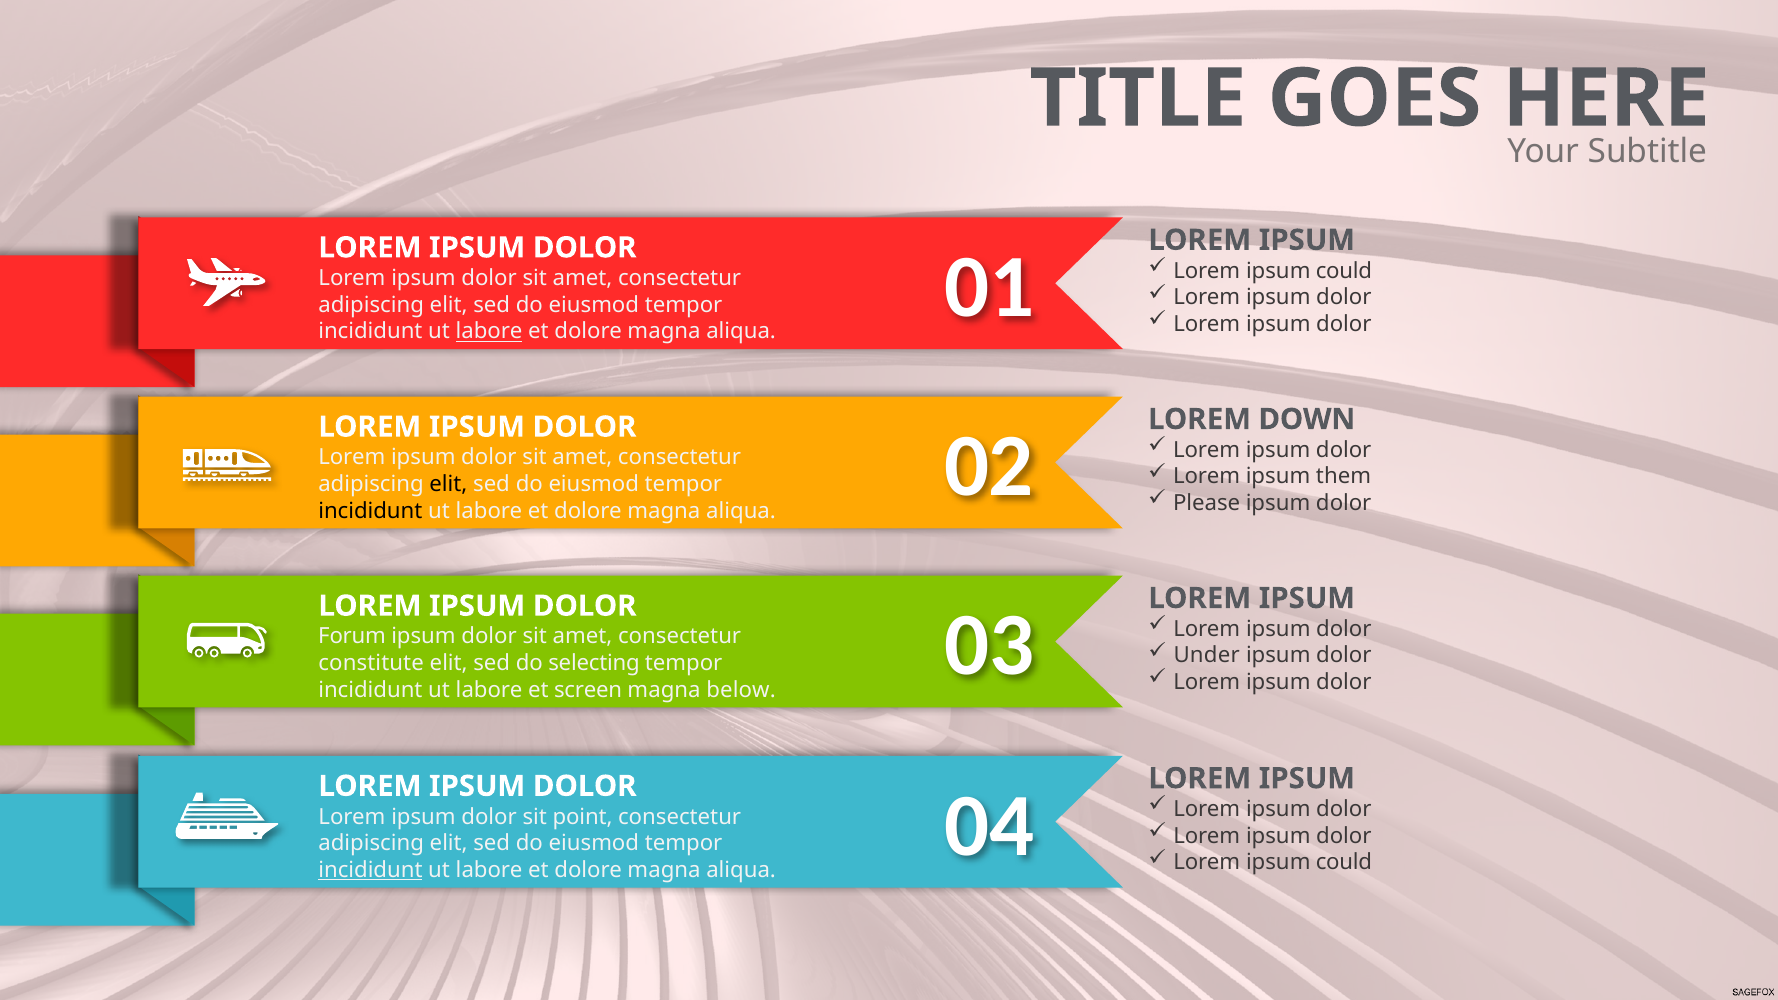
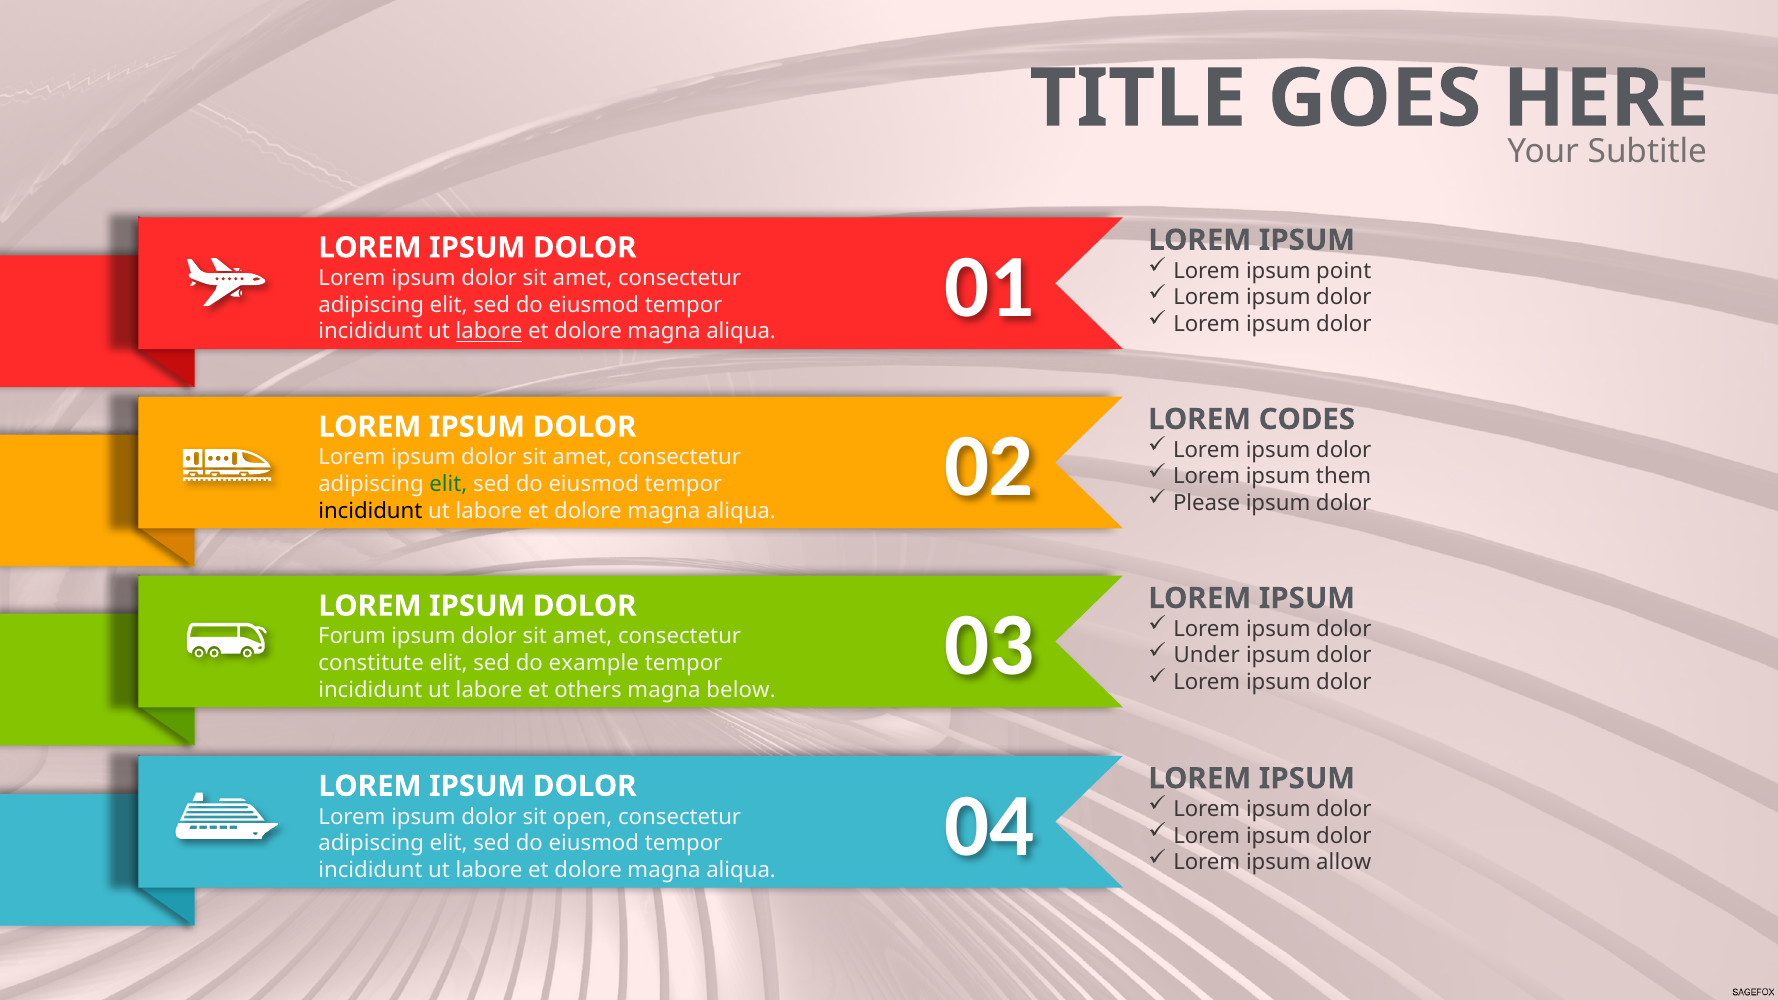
could: could -> point (1344, 271)
DOWN: DOWN -> CODES (1307, 419)
elit colour: black -> green (448, 484)
selecting: selecting -> example (594, 663)
screen: screen -> others (588, 690)
point: point -> open (582, 817)
could: could -> allow (1344, 863)
incididunt underline: present -> none (370, 870)
